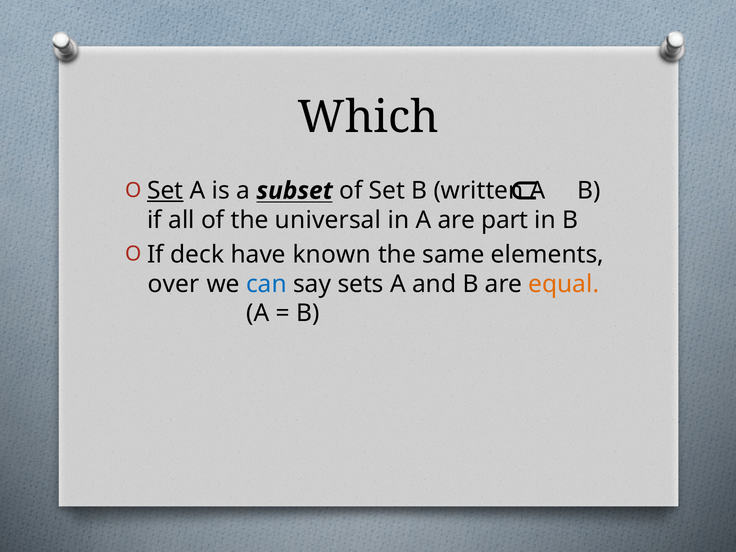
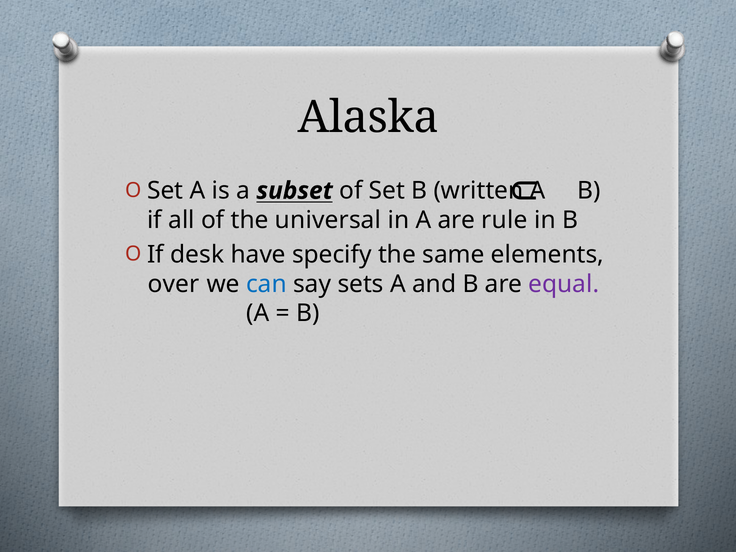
Which: Which -> Alaska (369, 117)
Set underline: present -> none (165, 191)
part: part -> rule (505, 220)
deck: deck -> desk (197, 254)
known: known -> specify (332, 254)
equal colour: orange -> purple (564, 284)
